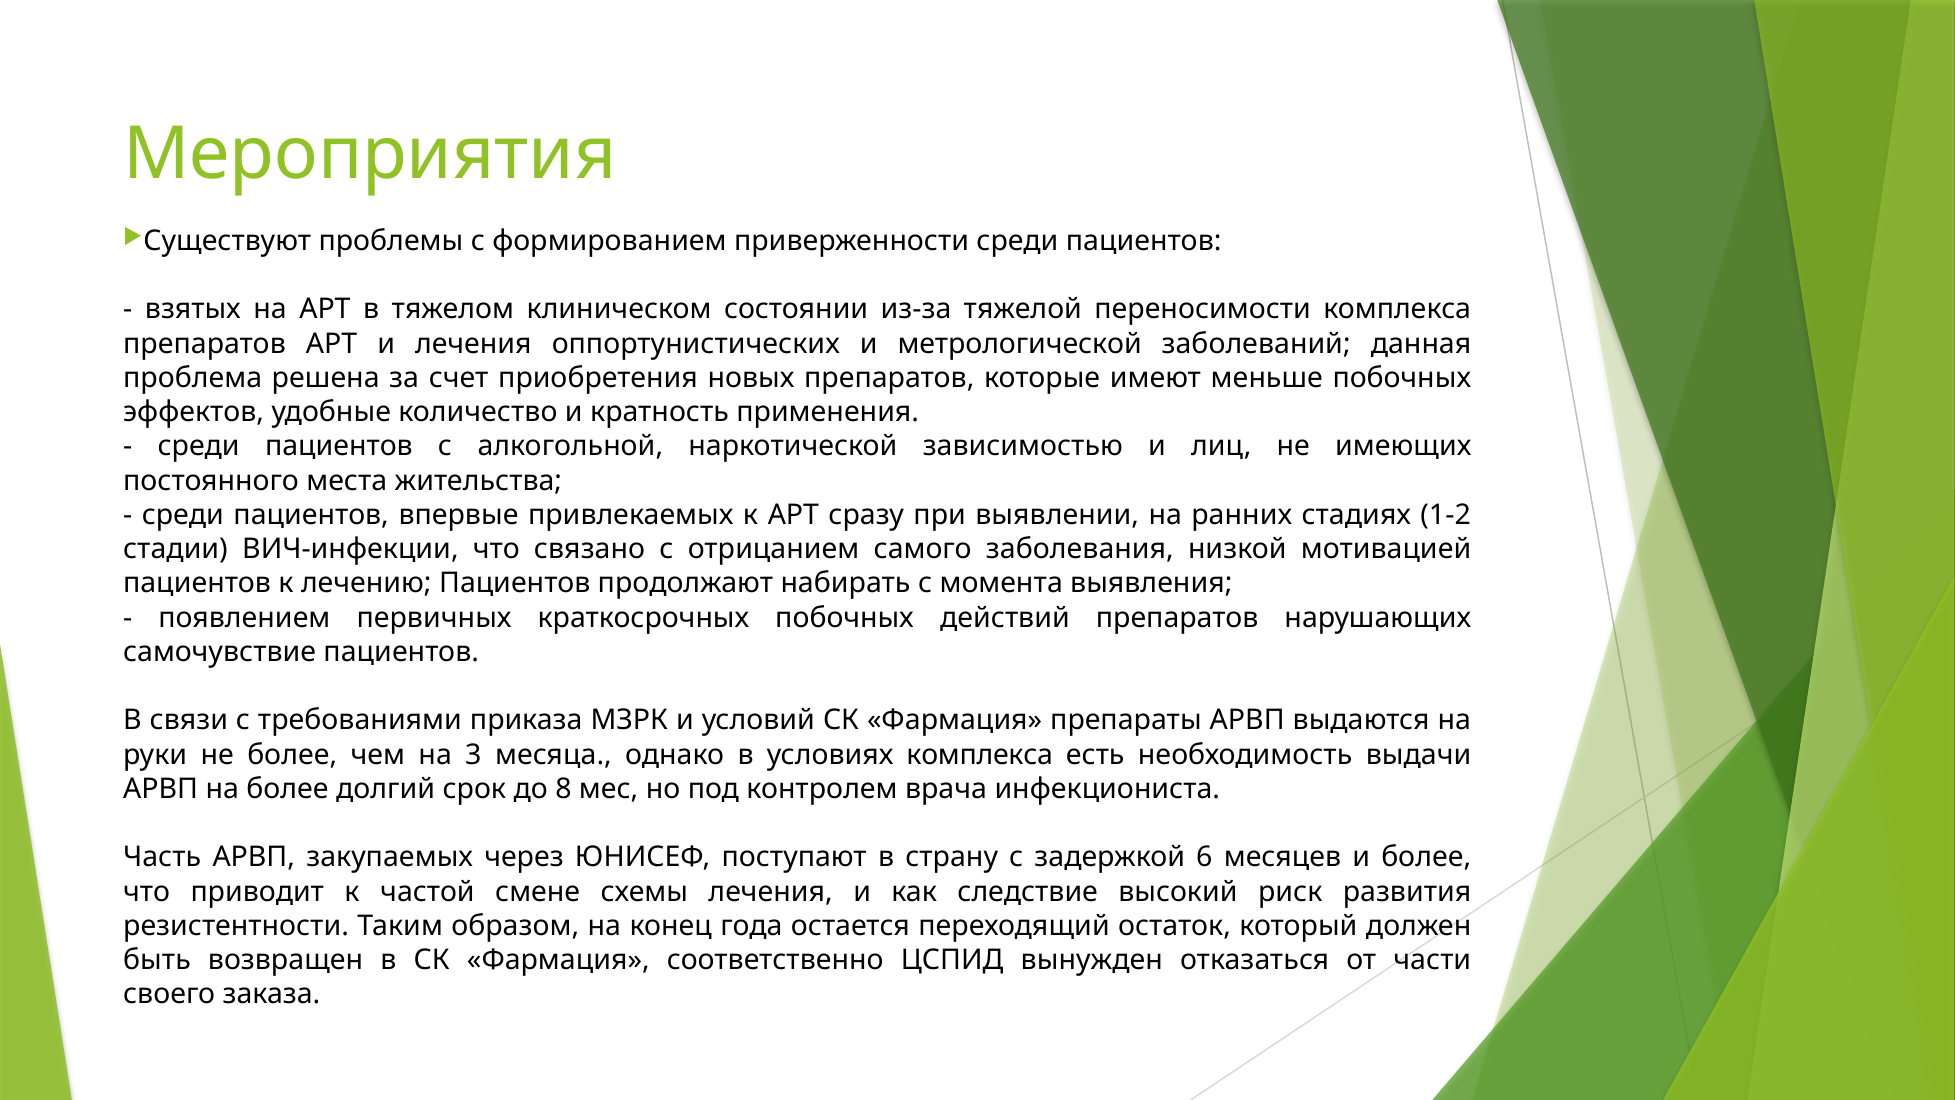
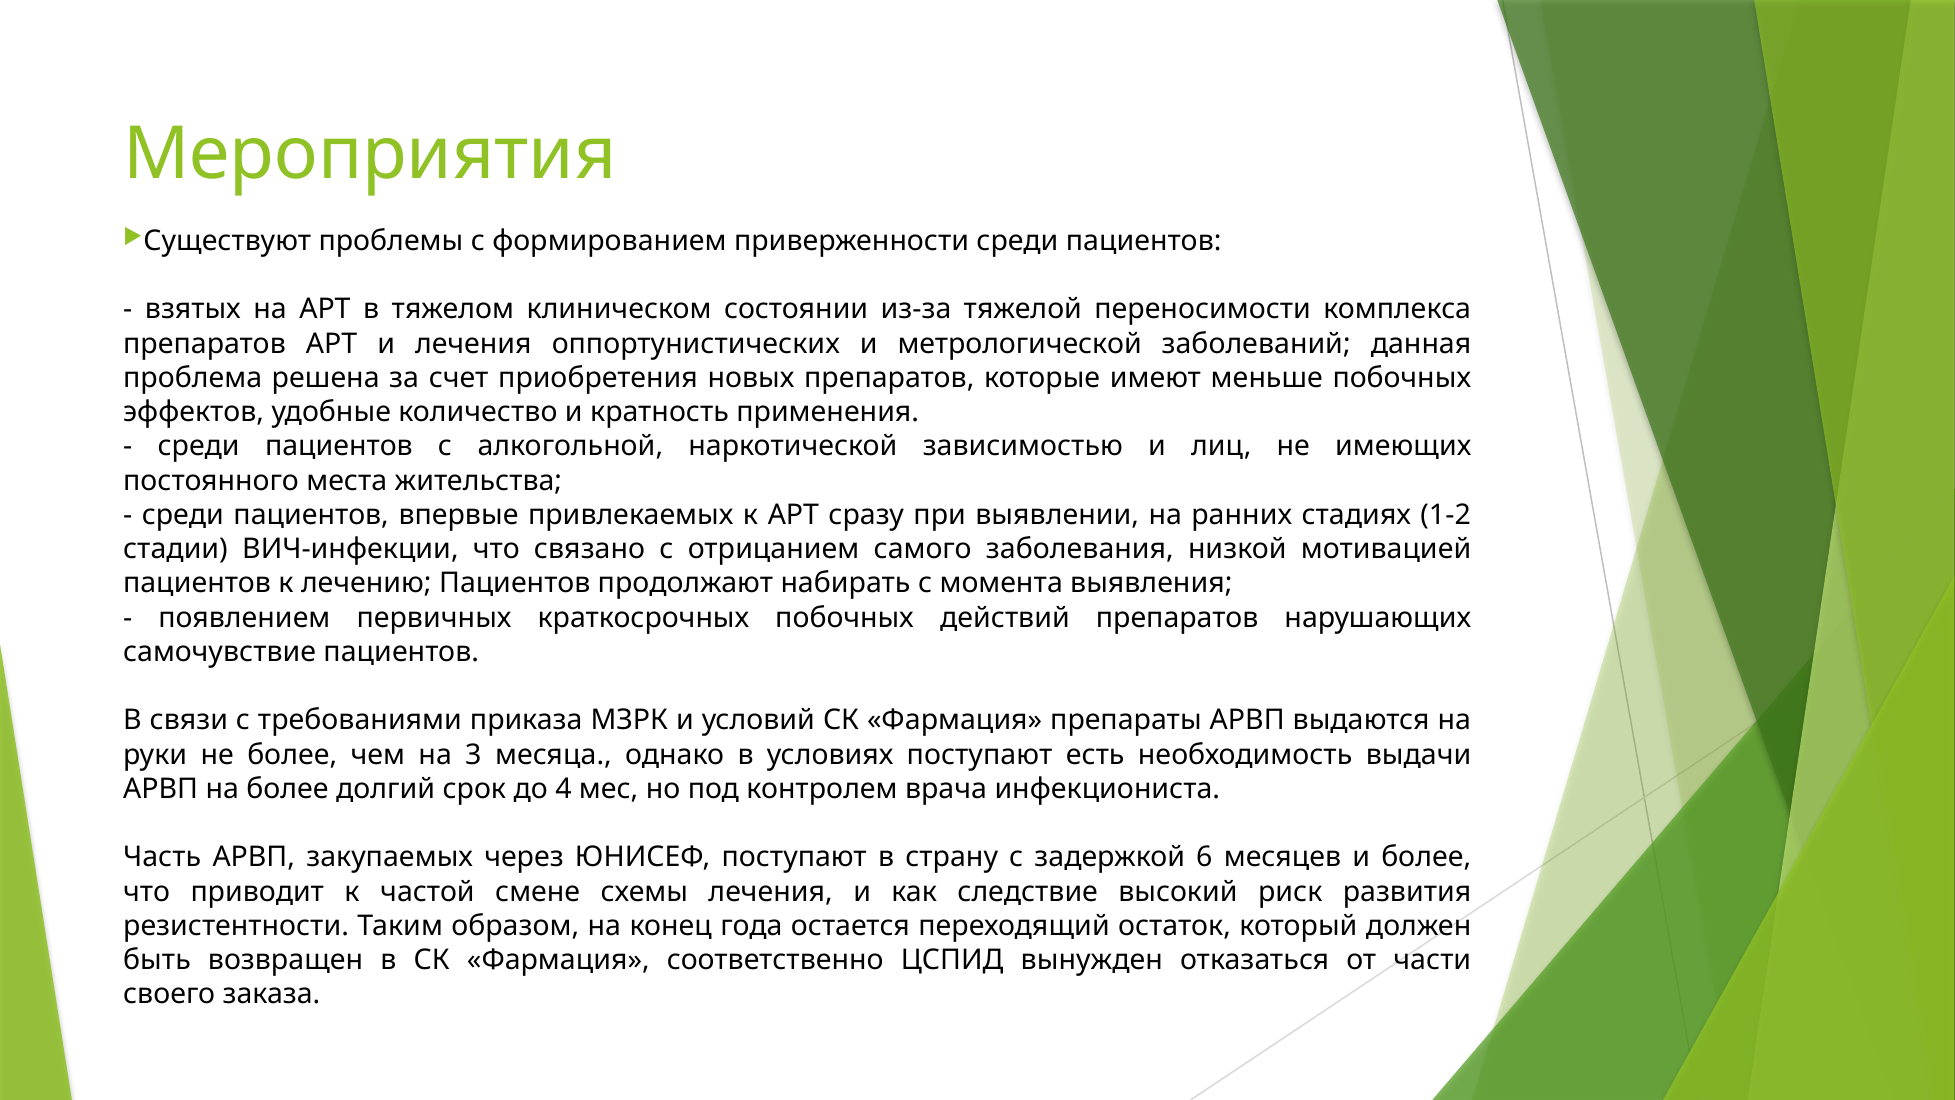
условиях комплекса: комплекса -> поступают (980, 754)
8: 8 -> 4 (563, 789)
